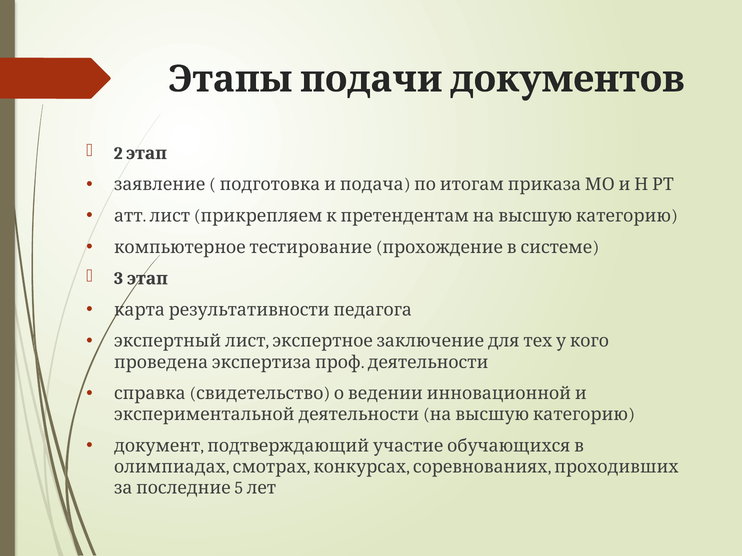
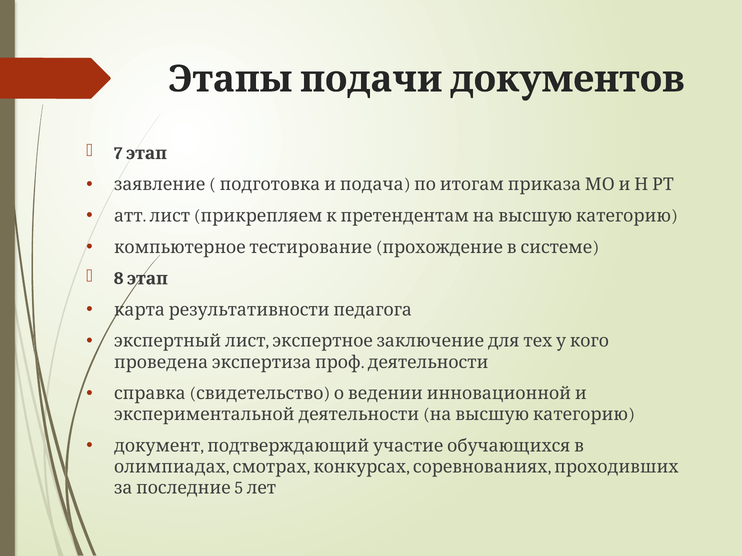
2: 2 -> 7 (118, 153)
3: 3 -> 8 (119, 279)
